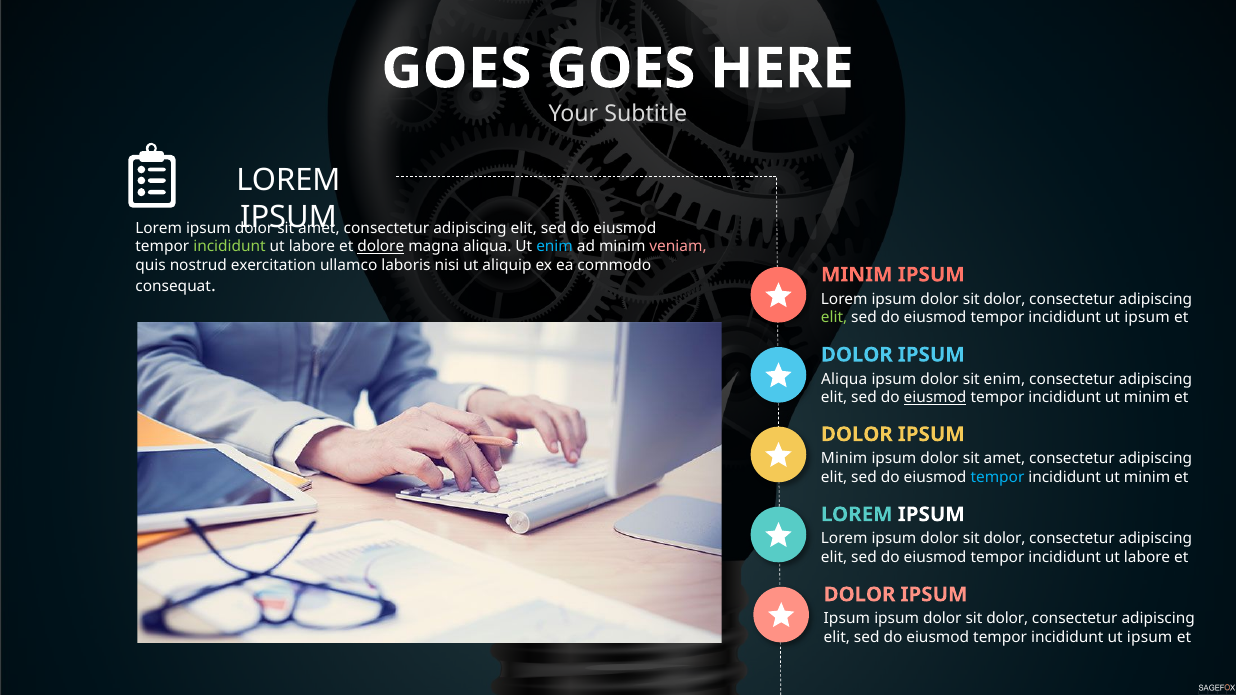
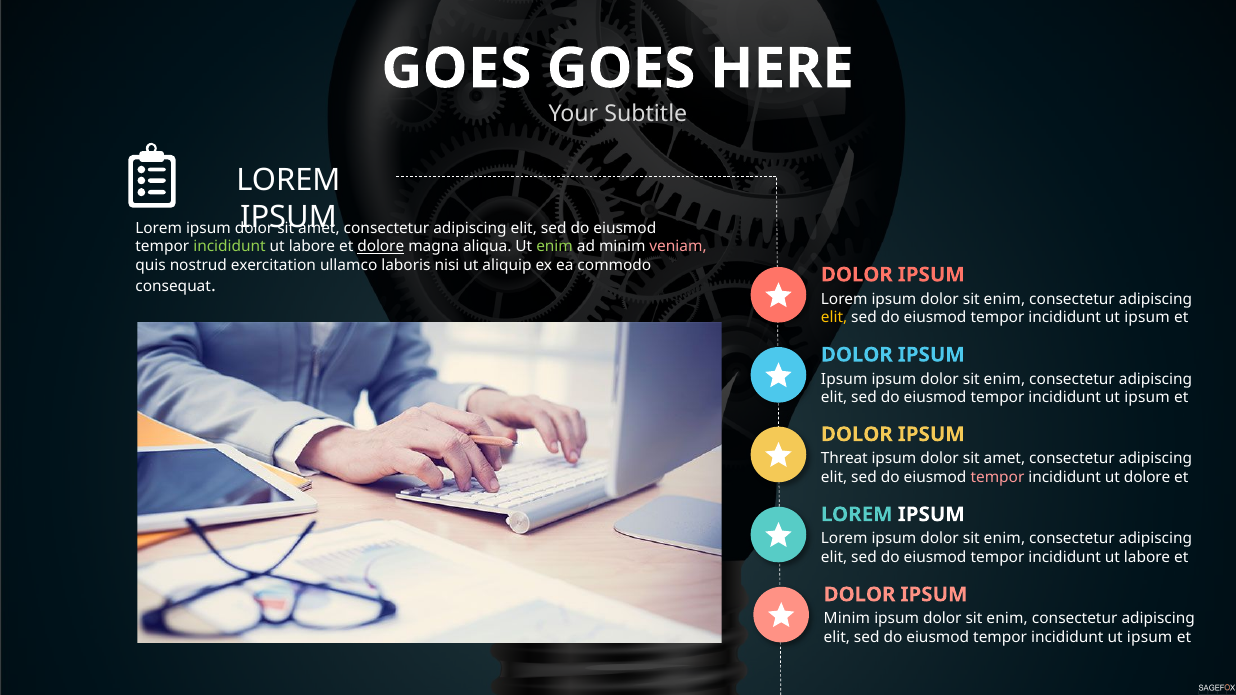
enim colour: light blue -> light green (555, 247)
MINIM: MINIM -> DOLOR (857, 275)
dolor: dolor -> enim (1004, 299)
elit colour: light green -> yellow (834, 318)
Aliqua: Aliqua -> Ipsum (844, 379)
eiusmod underline: present -> none (935, 398)
minim: minim -> ipsum (1147, 398)
Minim: Minim -> Threat (844, 459)
tempor colour: light blue -> pink (997, 477)
minim: minim -> dolore (1147, 477)
dolor: dolor -> enim (1004, 539)
Ipsum: Ipsum -> Minim (847, 619)
dolor: dolor -> enim (1007, 619)
